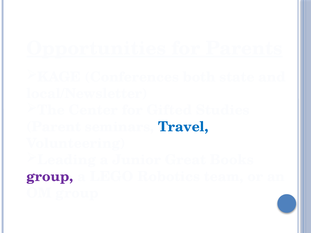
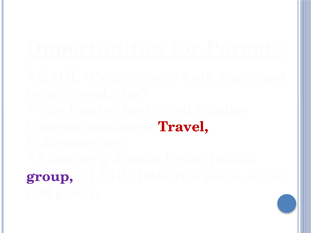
Travel colour: blue -> red (183, 127)
